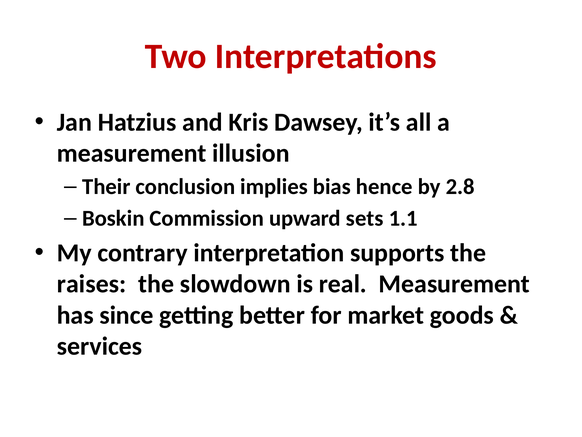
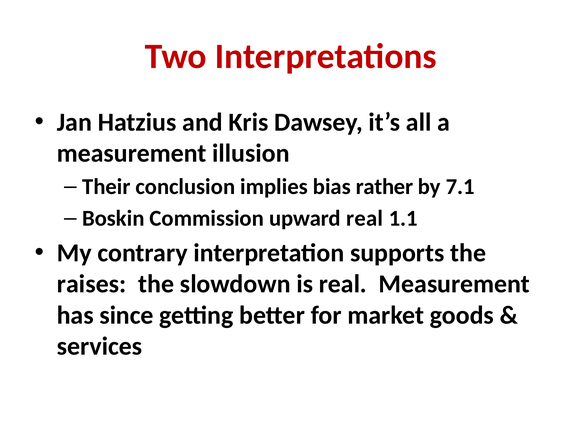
hence: hence -> rather (384, 187)
2.8: 2.8 -> 7.1 (460, 187)
upward sets: sets -> real (365, 218)
